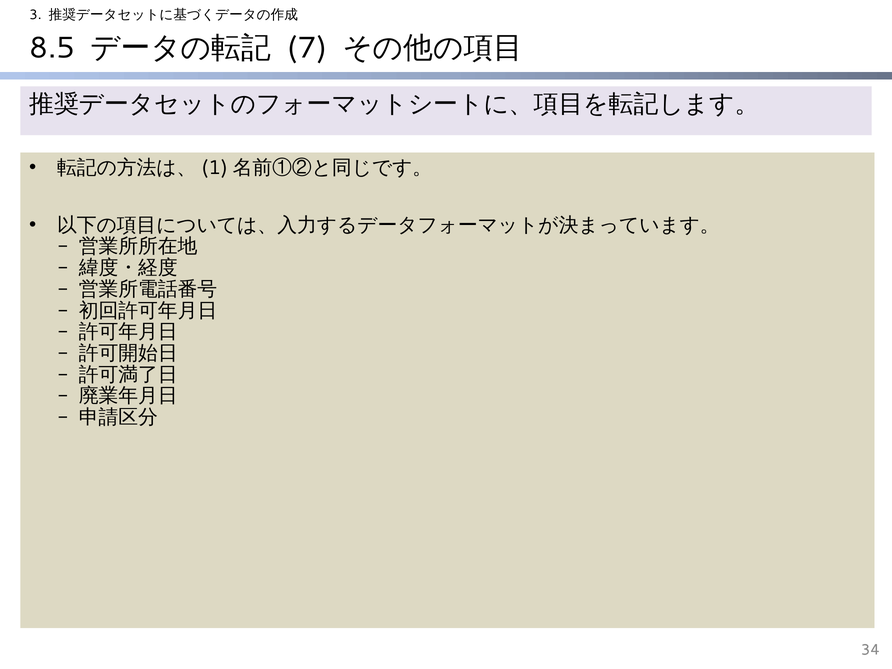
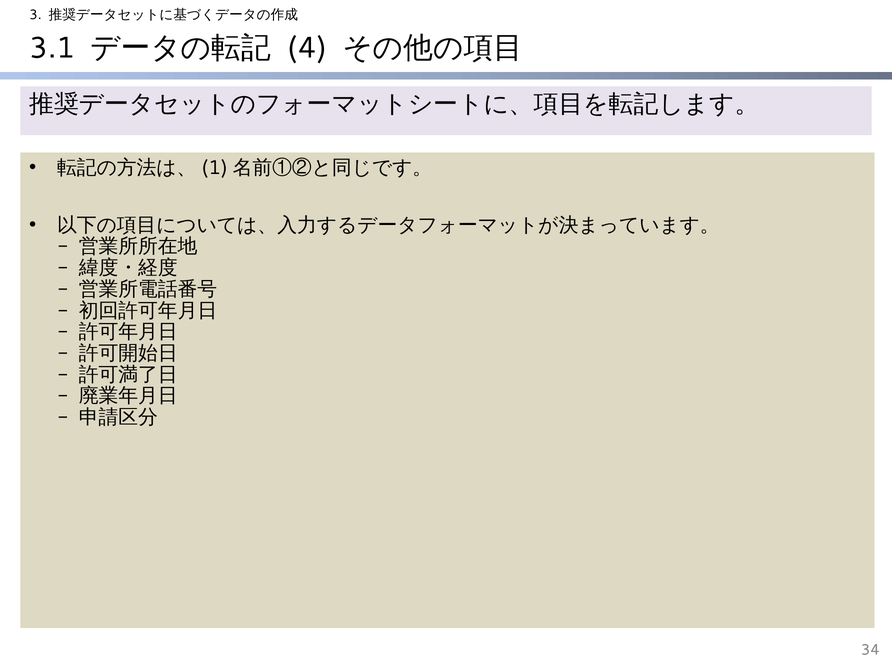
8.5: 8.5 -> 3.1 (52, 48)
7: 7 -> 4 (307, 48)
